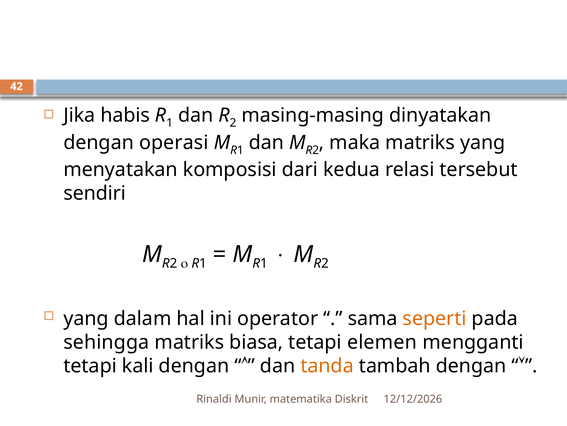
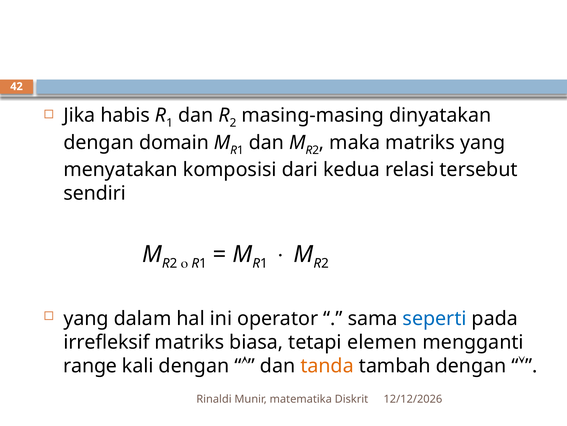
operasi: operasi -> domain (174, 142)
seperti colour: orange -> blue (435, 318)
sehingga: sehingga -> irrefleksif (106, 342)
tetapi: tetapi -> range (90, 365)
